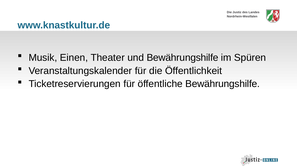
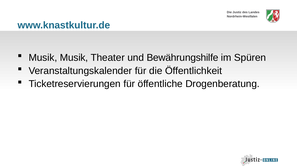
Musik Einen: Einen -> Musik (74, 58)
öffentliche Bewährungshilfe: Bewährungshilfe -> Drogenberatung (223, 84)
